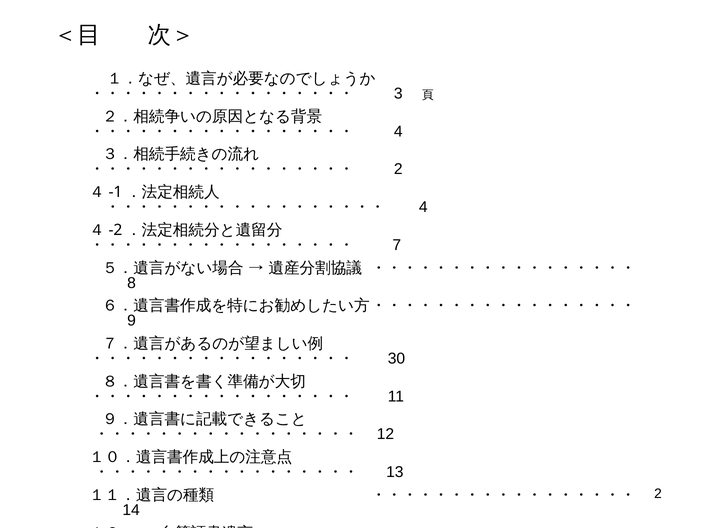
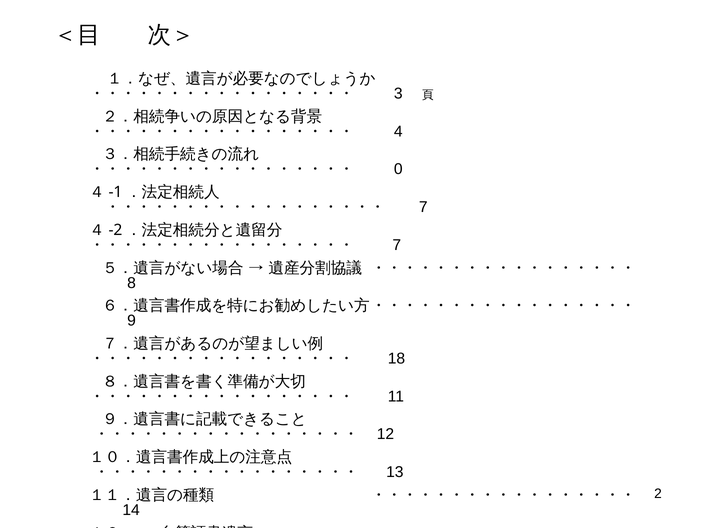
2: 2 -> 0 (398, 169)
4: 4 -> 7 (423, 207)
30: 30 -> 18 (396, 359)
